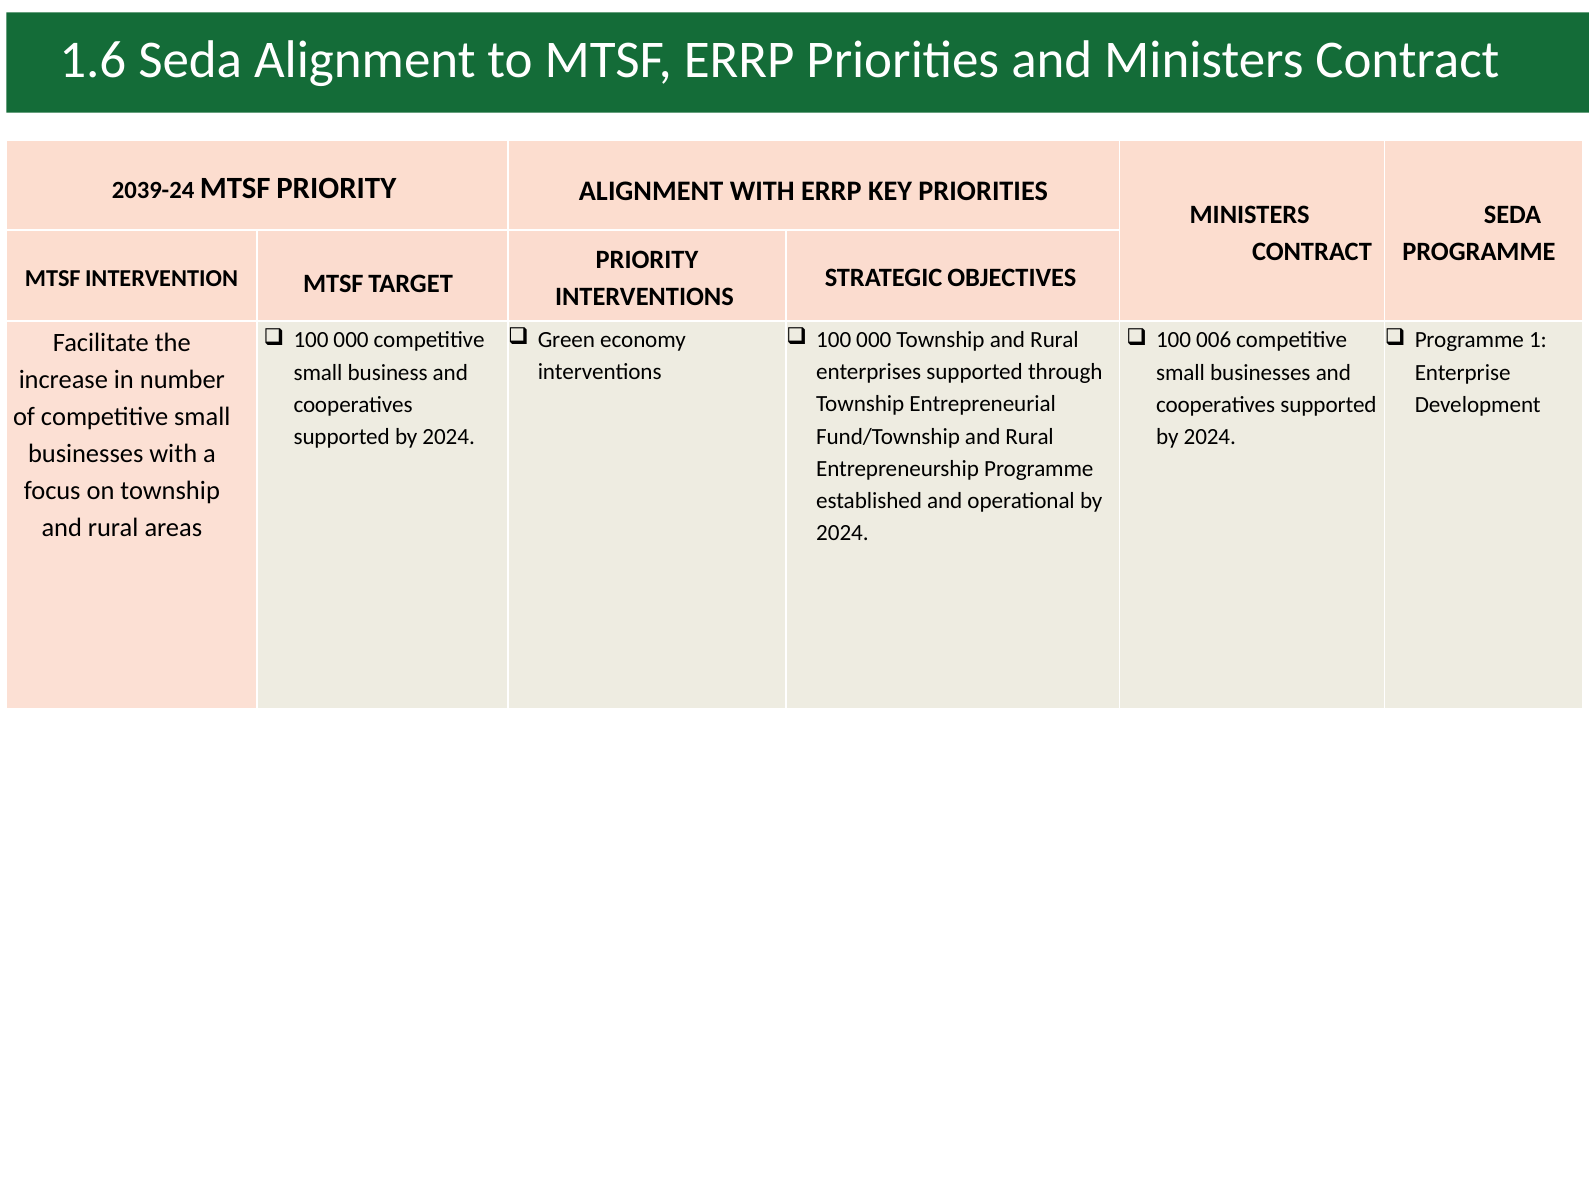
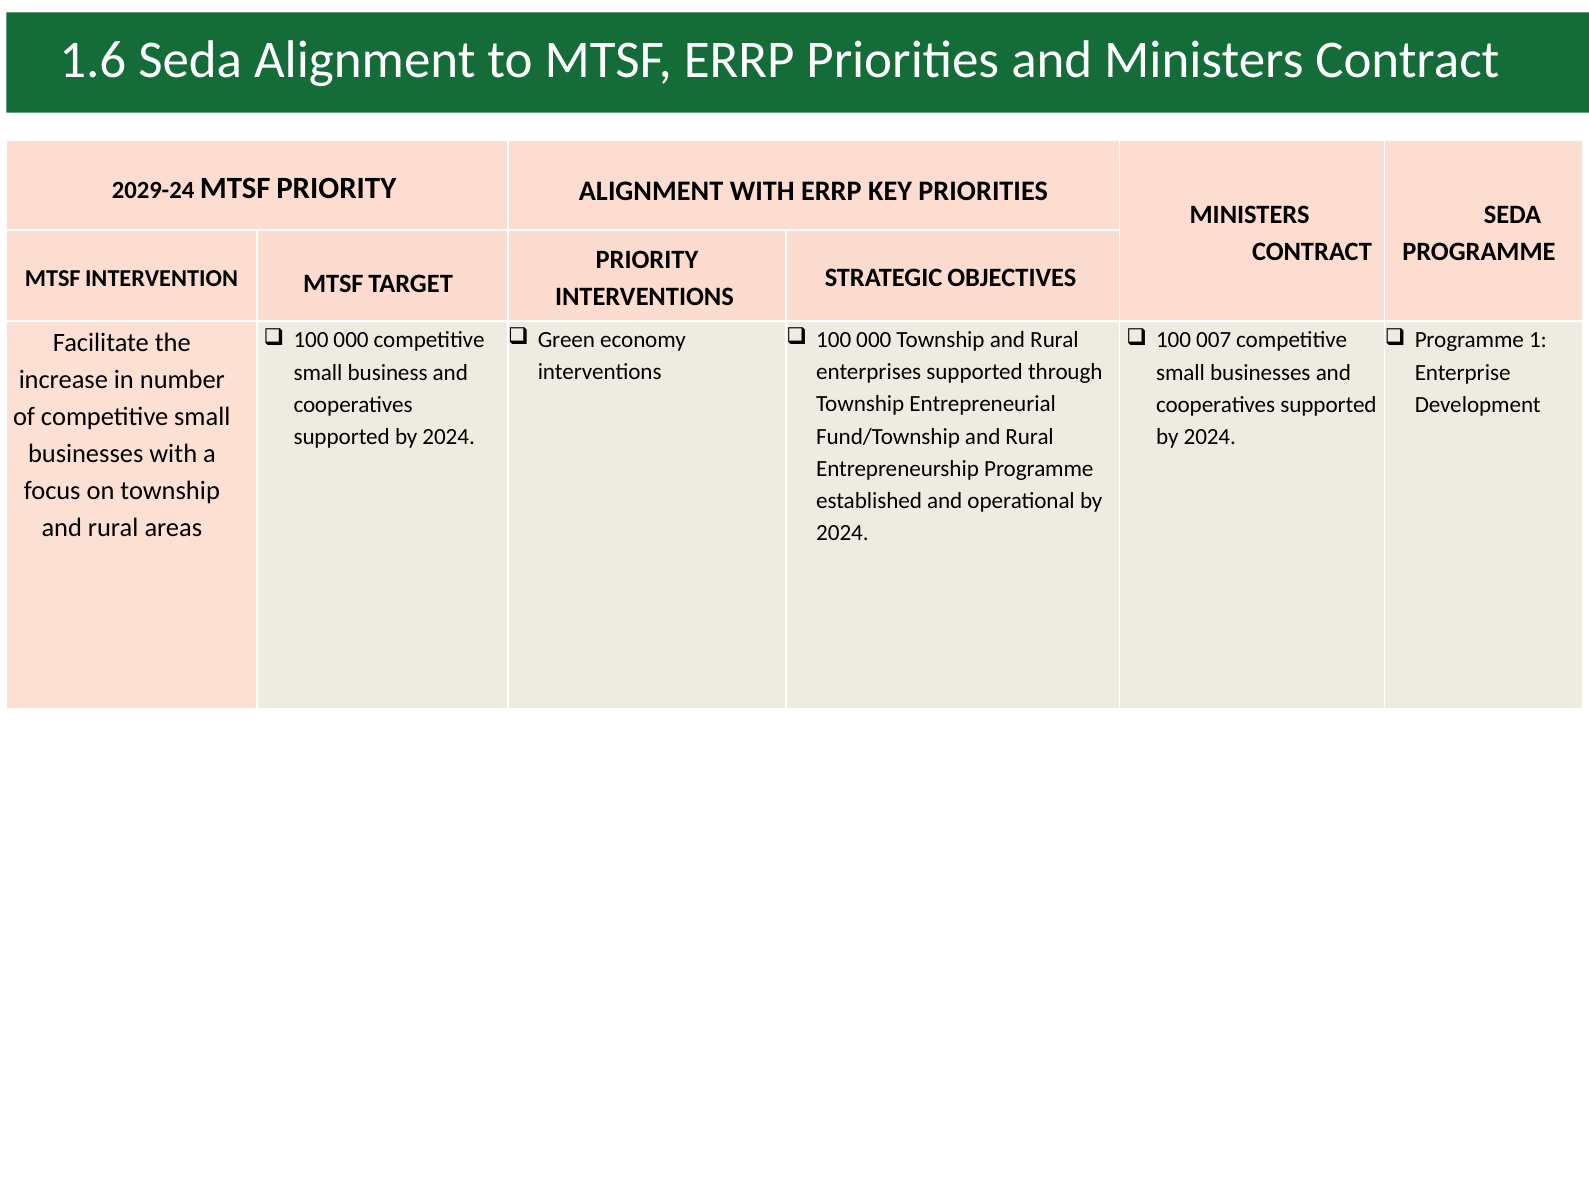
2039-24: 2039-24 -> 2029-24 (153, 190)
006: 006 -> 007 (1214, 340)
